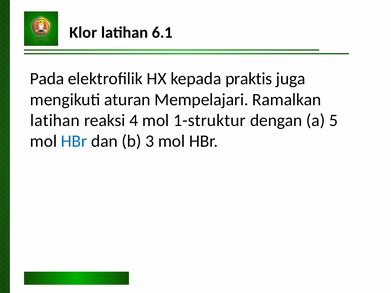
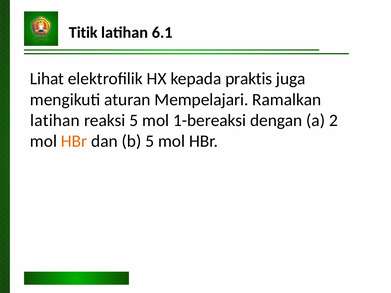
Klor: Klor -> Titik (83, 32)
Pada: Pada -> Lihat (47, 79)
reaksi 4: 4 -> 5 (134, 120)
1-struktur: 1-struktur -> 1-bereaksi (210, 120)
5: 5 -> 2 (333, 120)
HBr colour: blue -> orange (74, 141)
b 3: 3 -> 5 (150, 141)
